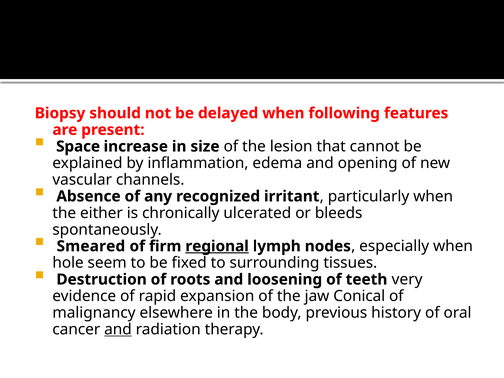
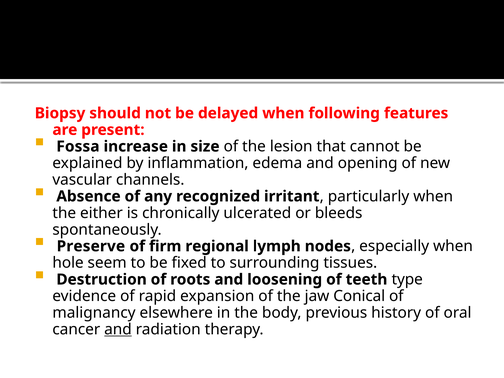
Space: Space -> Fossa (78, 146)
Smeared: Smeared -> Preserve (91, 246)
regional underline: present -> none (217, 246)
very: very -> type (407, 279)
